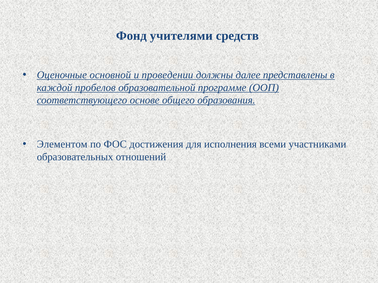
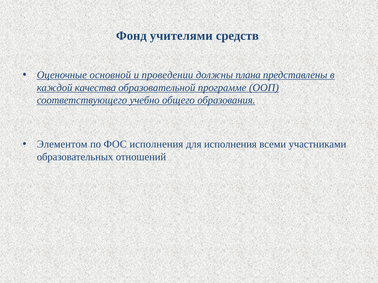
далее: далее -> плана (248, 75)
пробелов: пробелов -> качества (95, 88)
основе: основе -> учебно (145, 100)
ФОС достижения: достижения -> исполнения (156, 144)
